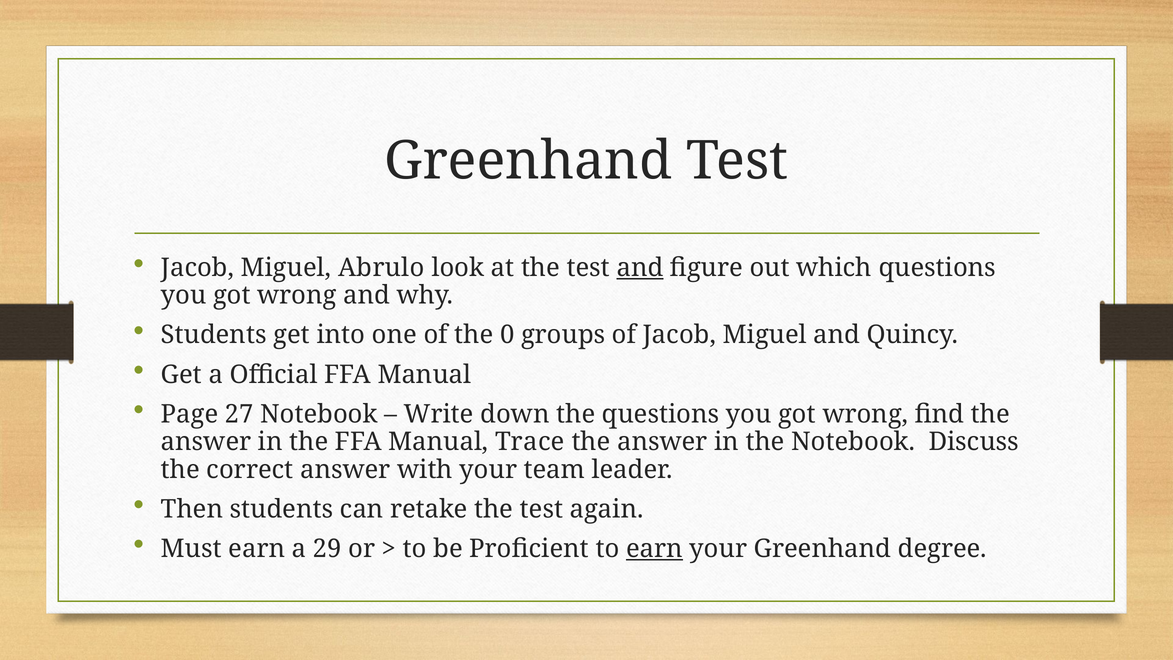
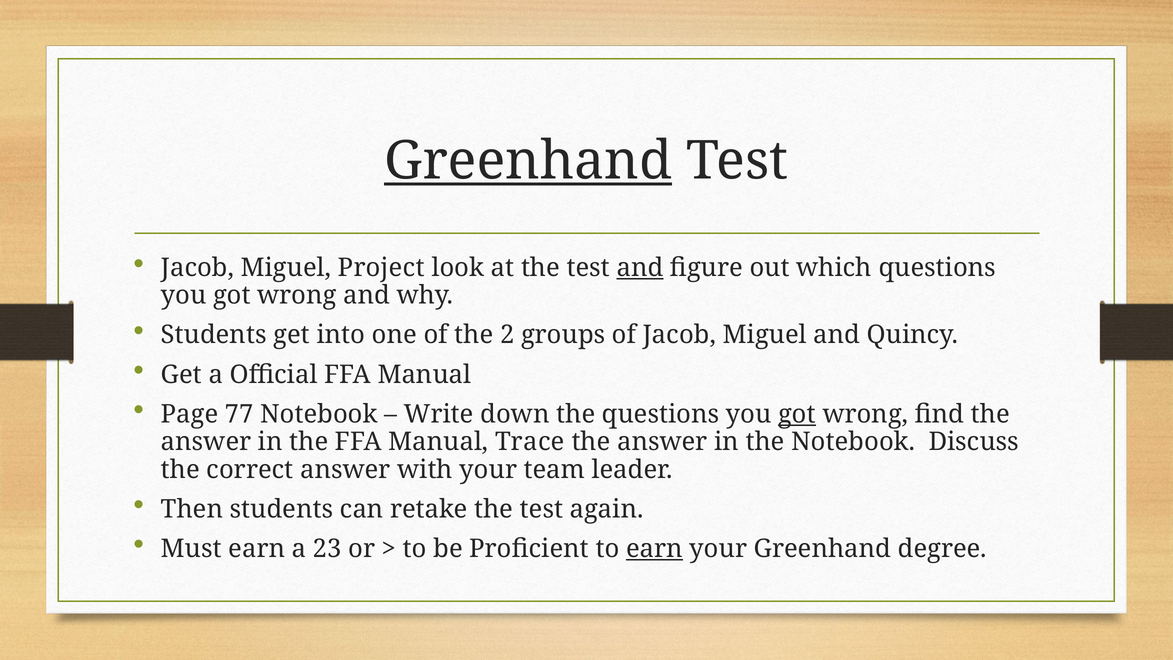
Greenhand underline: none -> present (528, 161)
Abrulo: Abrulo -> Project (381, 268)
0: 0 -> 2 (507, 335)
27: 27 -> 77 (239, 414)
got underline: none -> present (797, 414)
29: 29 -> 23 (327, 549)
